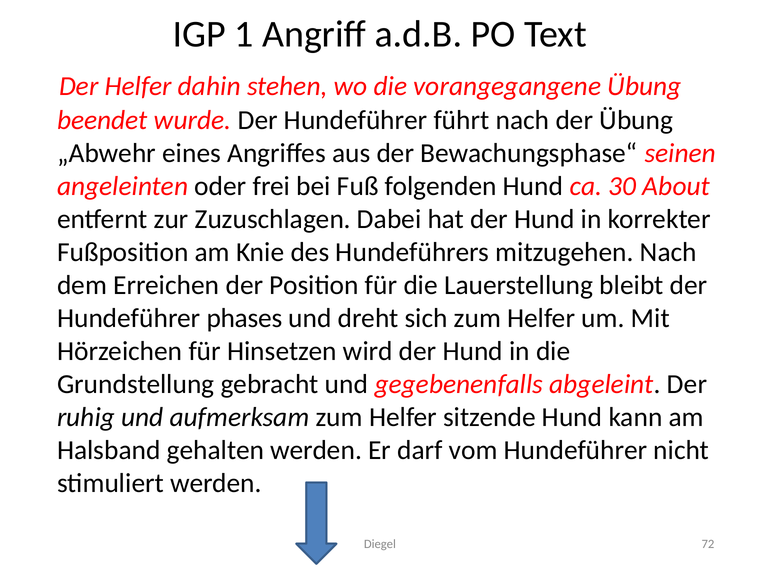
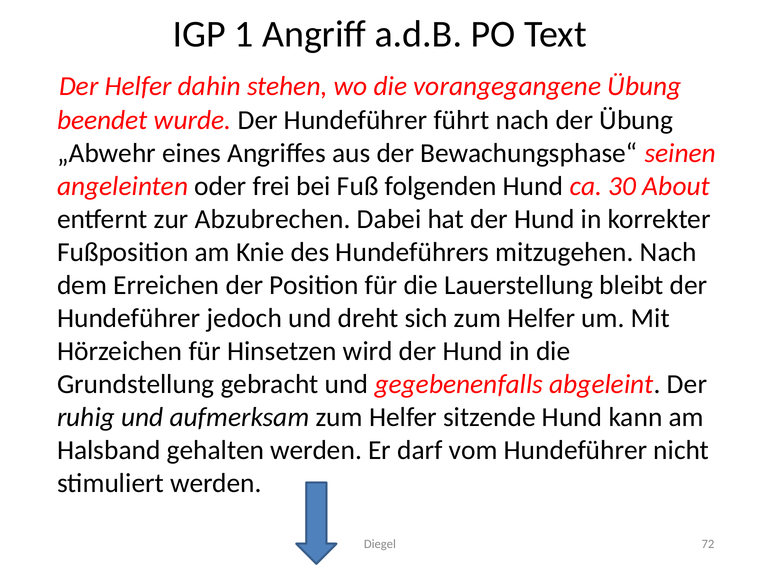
Zuzuschlagen: Zuzuschlagen -> Abzubrechen (273, 219)
phases: phases -> jedoch (244, 318)
